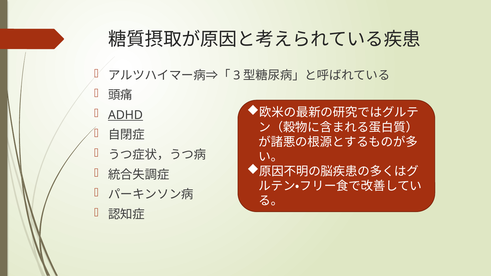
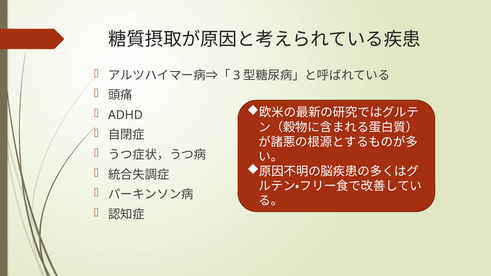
ADHD underline: present -> none (125, 115)
